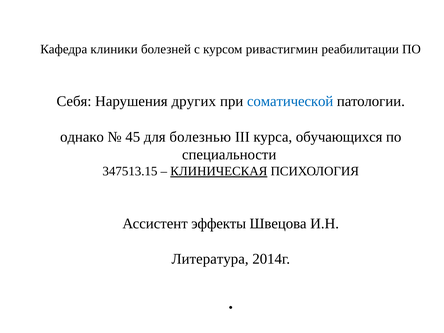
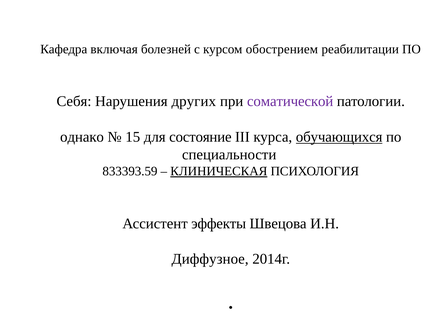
клиники: клиники -> включая (114, 49)
ривастигмин: ривастигмин -> обострением (282, 49)
соматической colour: blue -> purple (290, 101)
45: 45 -> 15 (133, 137)
болезнью: болезнью -> состояние (200, 137)
обучающихся underline: none -> present (339, 137)
347513.15: 347513.15 -> 833393.59 (130, 171)
Литература: Литература -> Диффузное (210, 259)
